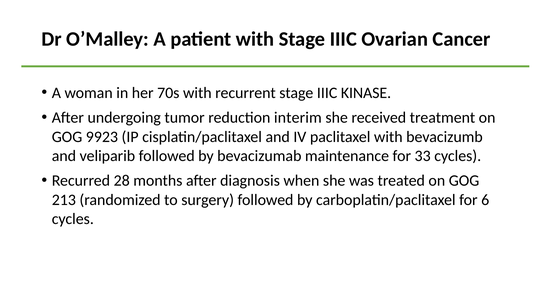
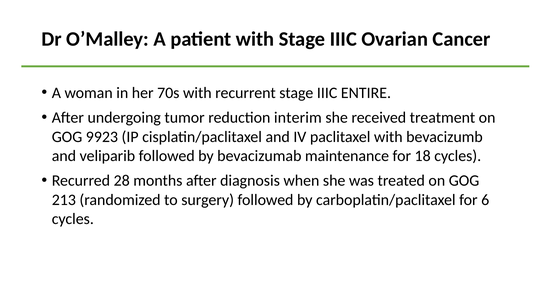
KINASE: KINASE -> ENTIRE (366, 93)
33: 33 -> 18 (423, 156)
